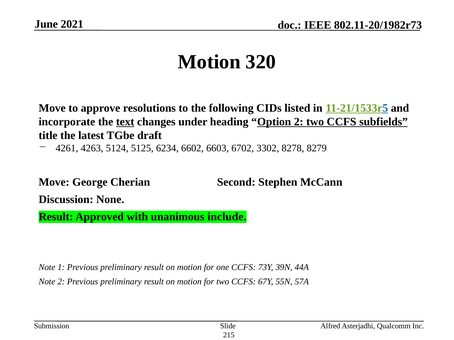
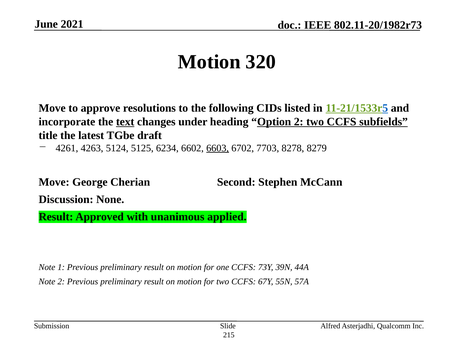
6603 underline: none -> present (218, 148)
3302: 3302 -> 7703 (268, 148)
include: include -> applied (227, 217)
